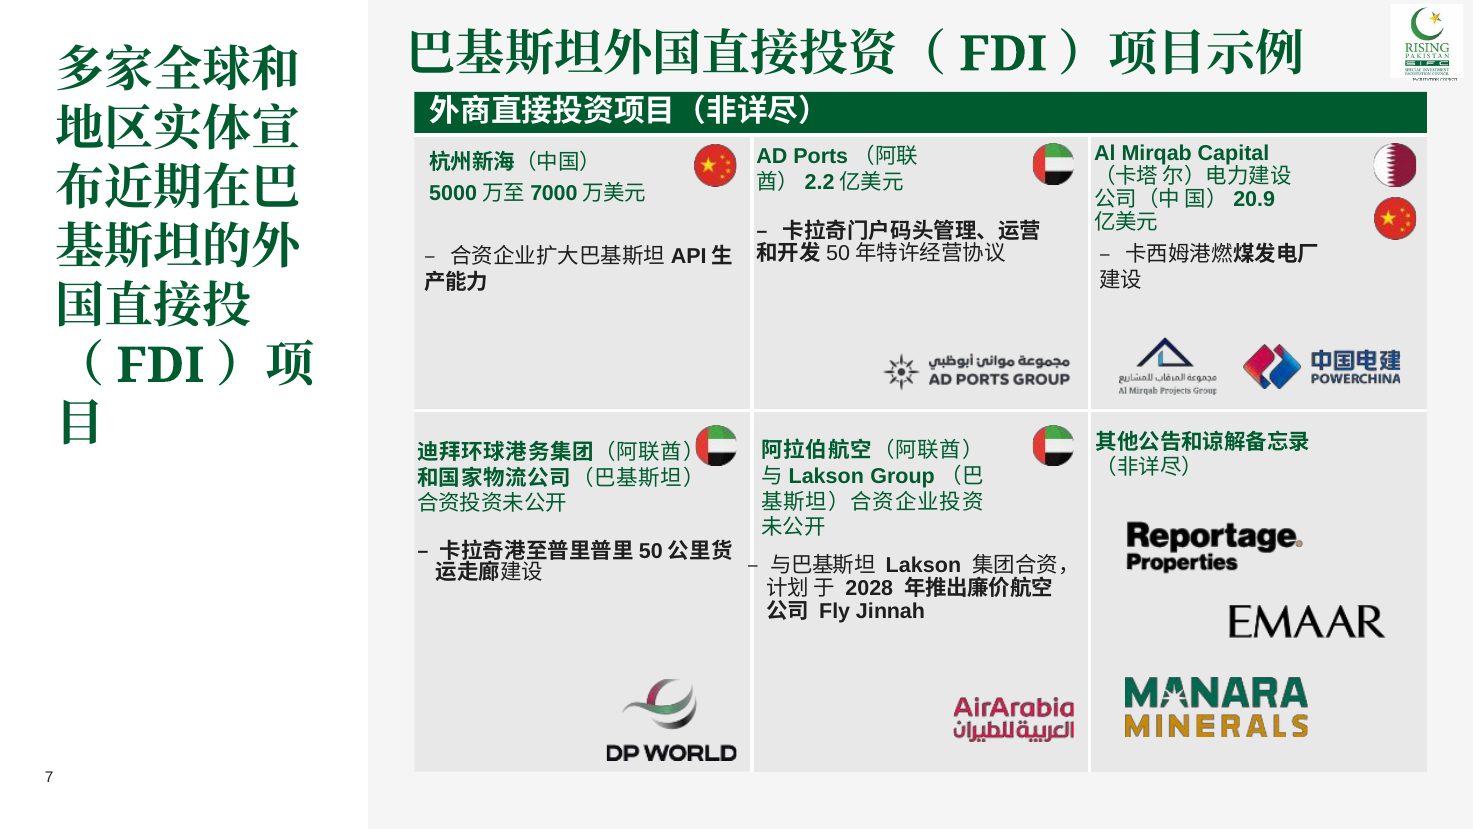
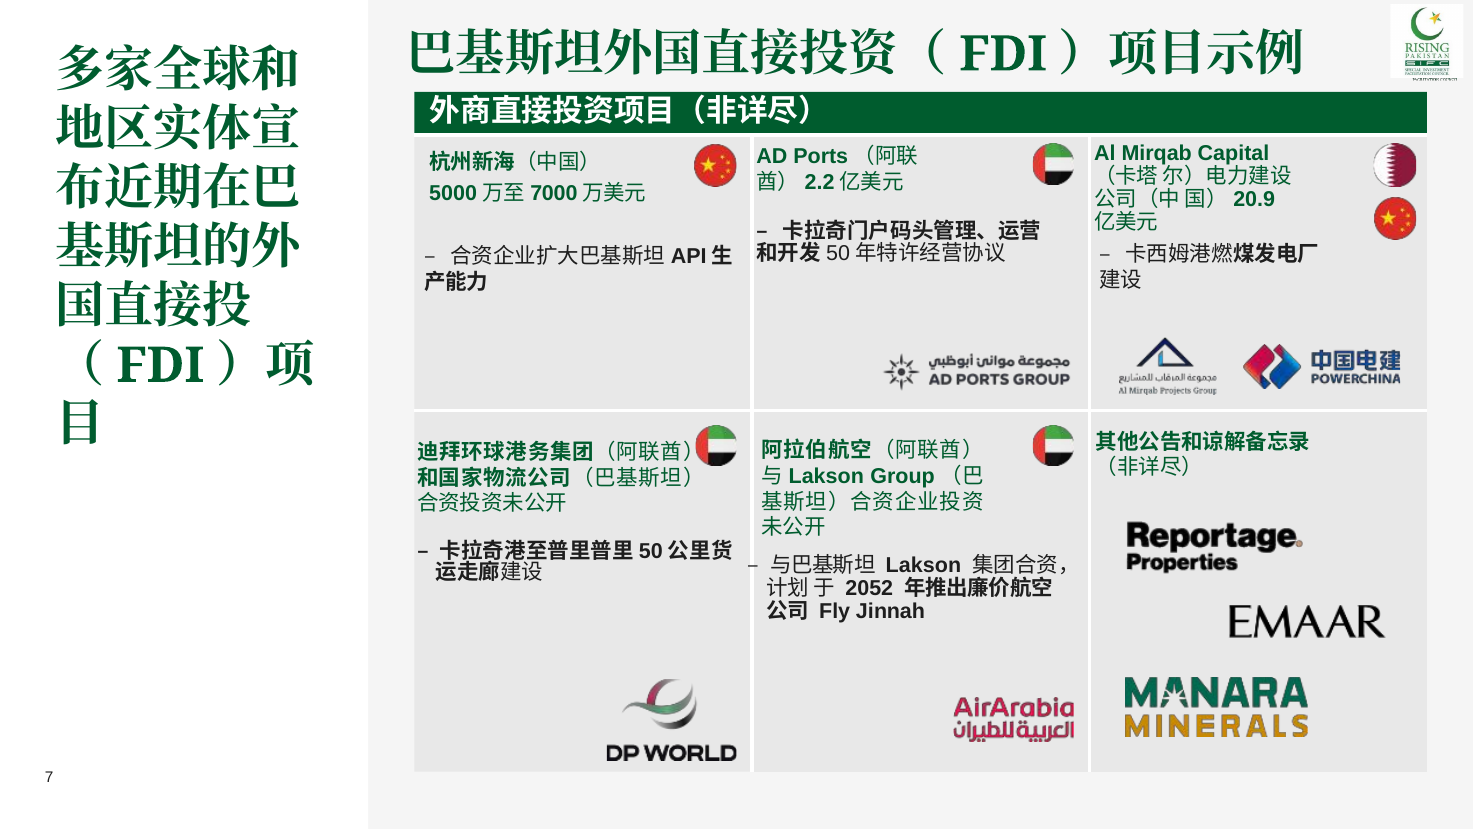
2028: 2028 -> 2052 (869, 588)
